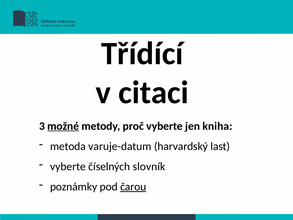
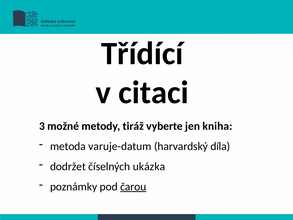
možné underline: present -> none (63, 126)
proč: proč -> tiráž (133, 126)
last: last -> díla (220, 146)
vyberte: vyberte -> dodržet (68, 166)
slovník: slovník -> ukázka (149, 166)
